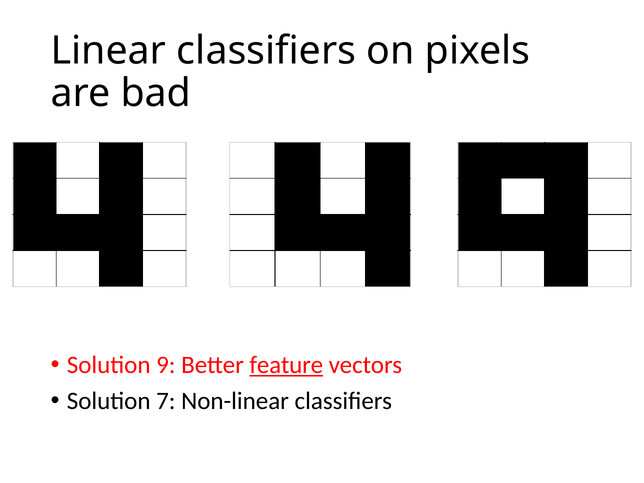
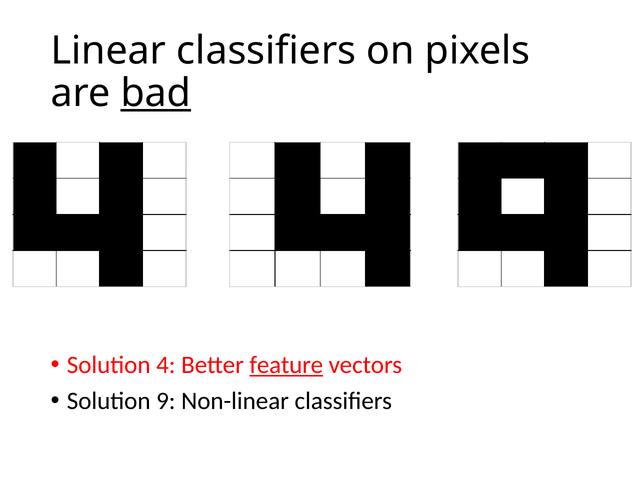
bad underline: none -> present (156, 93)
9: 9 -> 4 (166, 365)
7: 7 -> 9 (166, 401)
